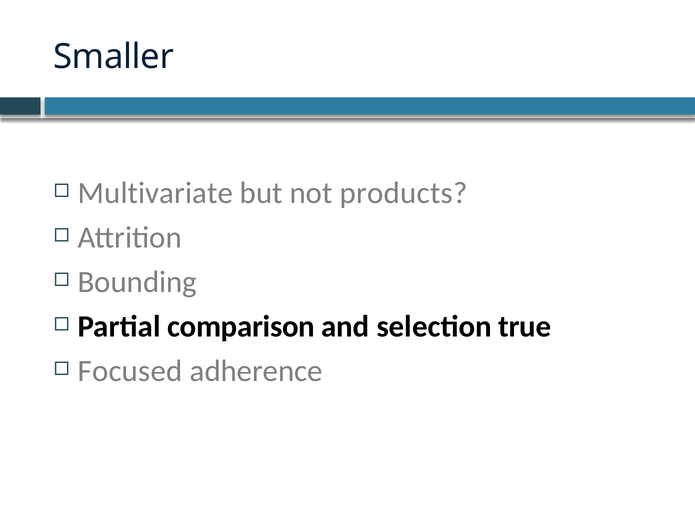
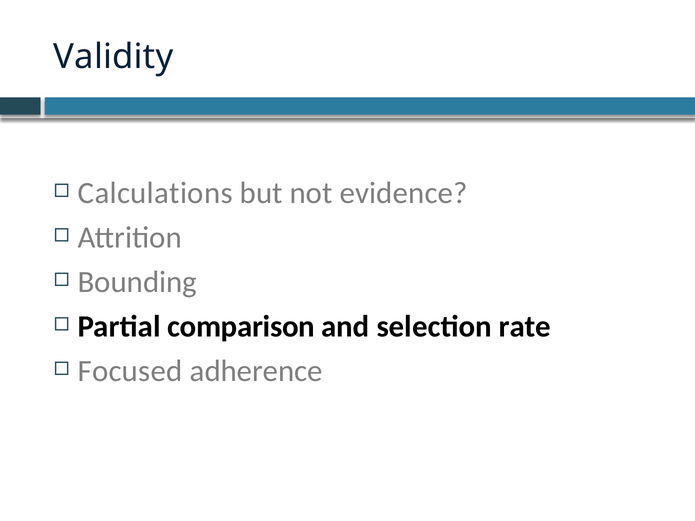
Smaller: Smaller -> Validity (113, 57)
Multivariate: Multivariate -> Calculations (155, 193)
products: products -> evidence (404, 193)
true: true -> rate (525, 327)
